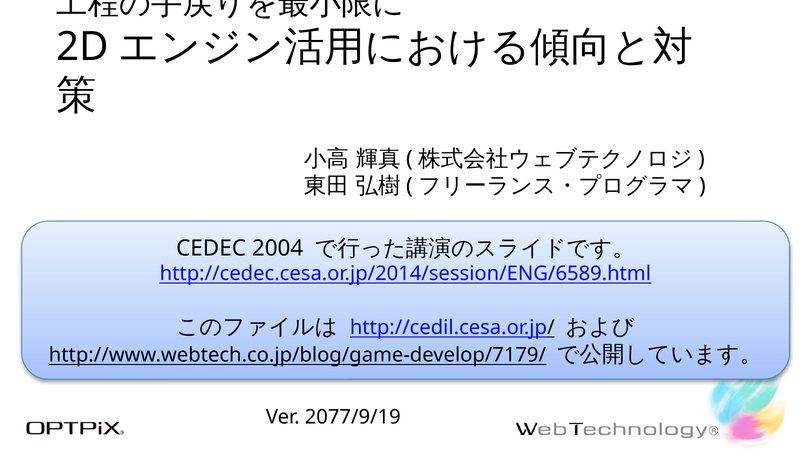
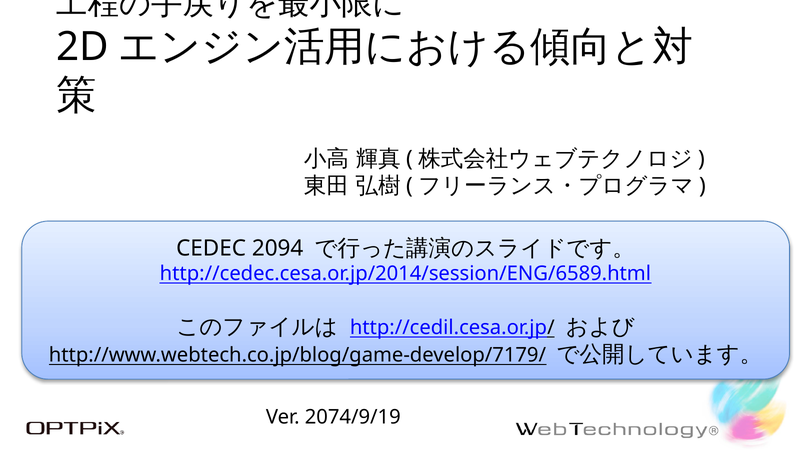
2004: 2004 -> 2094 (278, 248)
2077/9/19: 2077/9/19 -> 2074/9/19 (353, 417)
